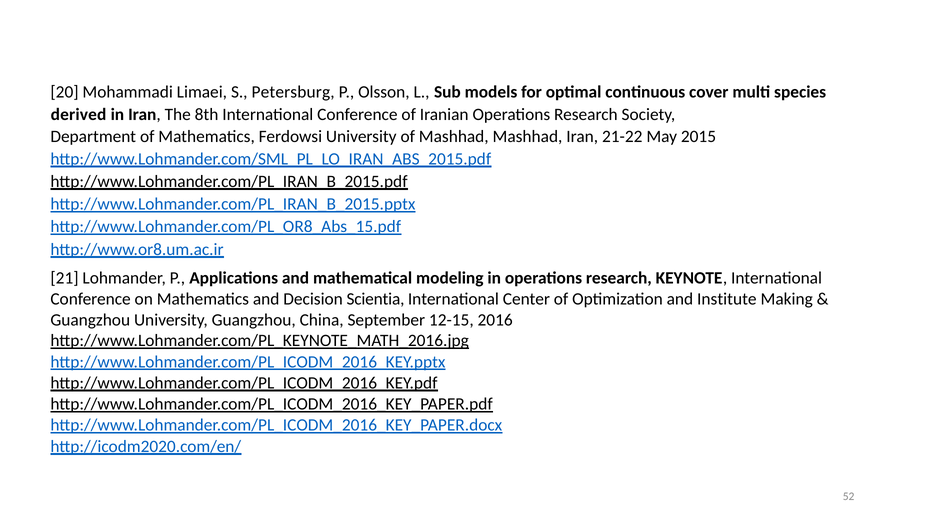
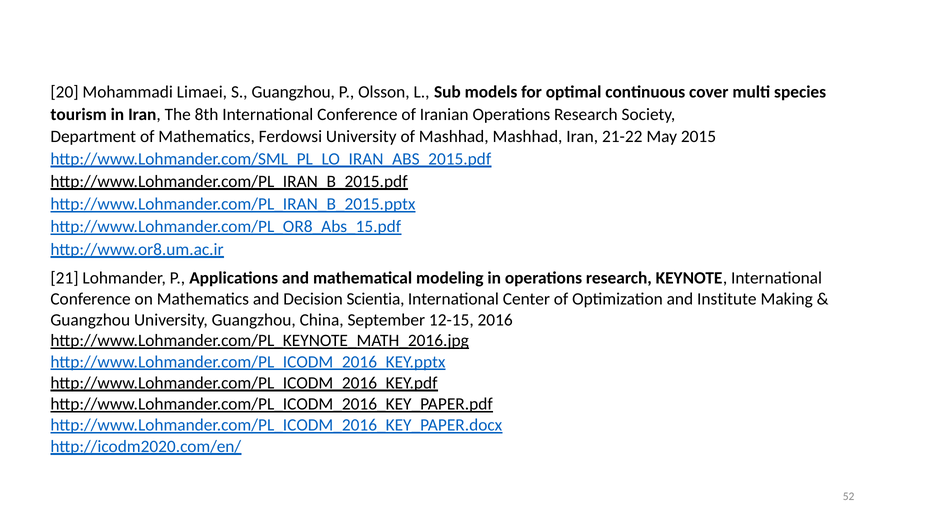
S Petersburg: Petersburg -> Guangzhou (293, 92)
derived: derived -> tourism (79, 114)
